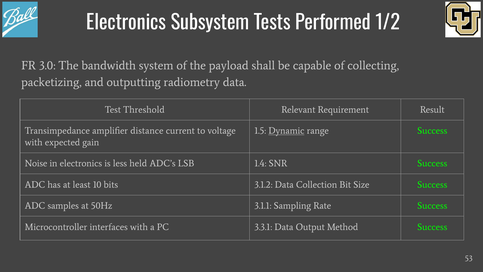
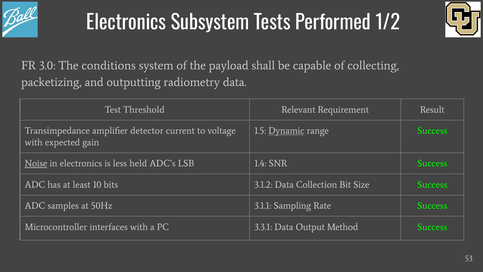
bandwidth: bandwidth -> conditions (109, 65)
distance: distance -> detector (147, 131)
Noise underline: none -> present (36, 163)
